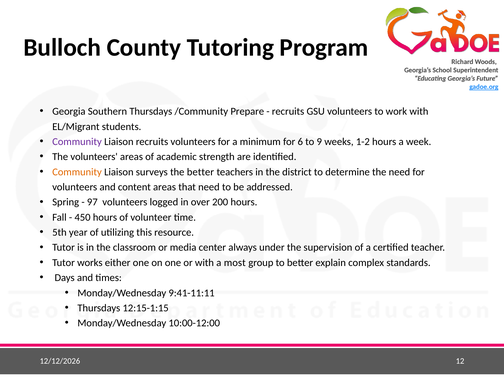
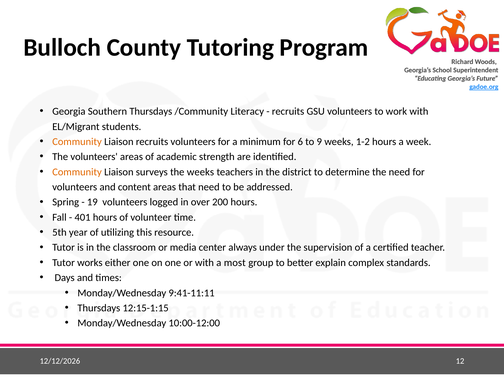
Prepare: Prepare -> Literacy (247, 111)
Community colour: purple -> orange (77, 142)
the better: better -> weeks (200, 172)
97: 97 -> 19 (92, 202)
450: 450 -> 401 (83, 217)
